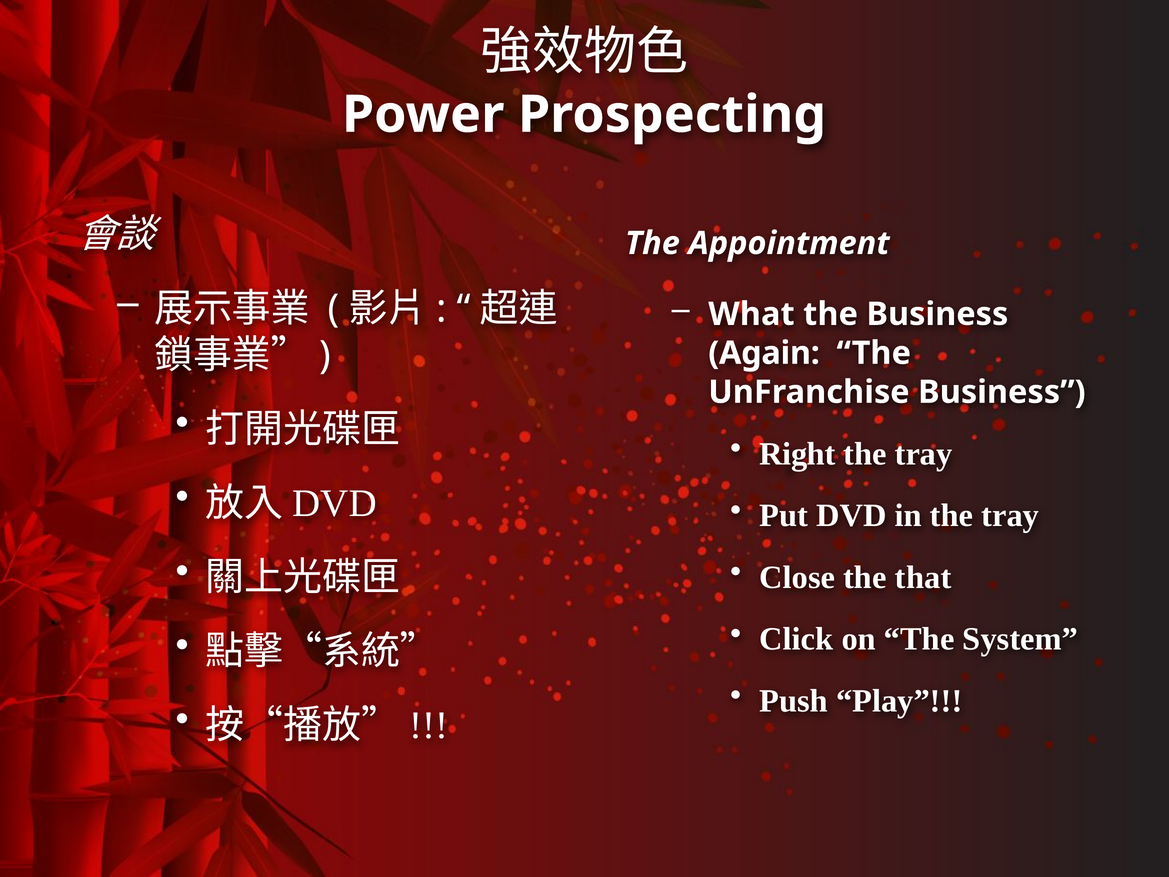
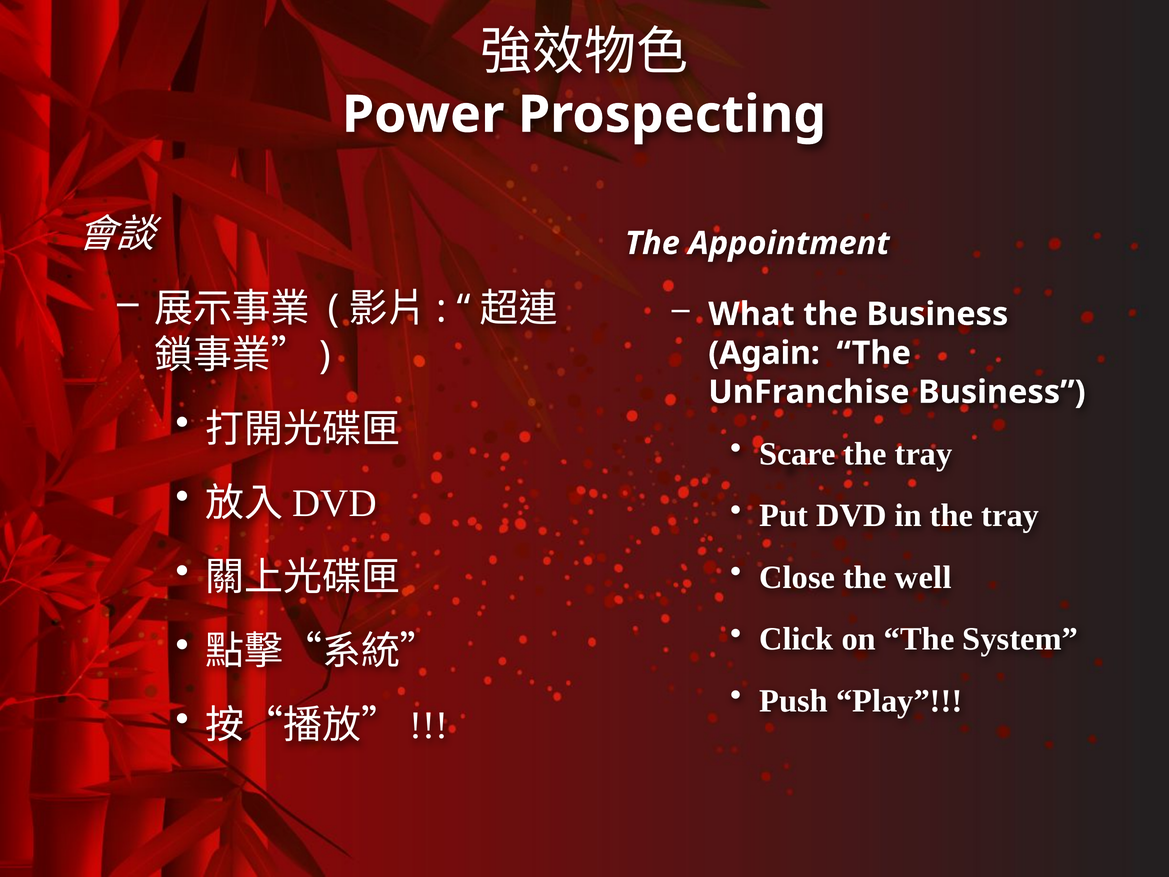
Right: Right -> Scare (797, 454)
that: that -> well (923, 577)
